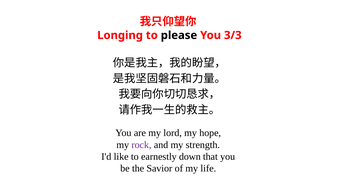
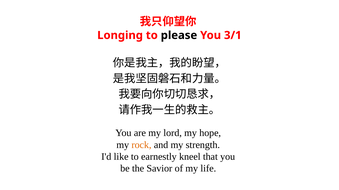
3/3: 3/3 -> 3/1 (233, 35)
rock colour: purple -> orange (141, 145)
down: down -> kneel (190, 157)
